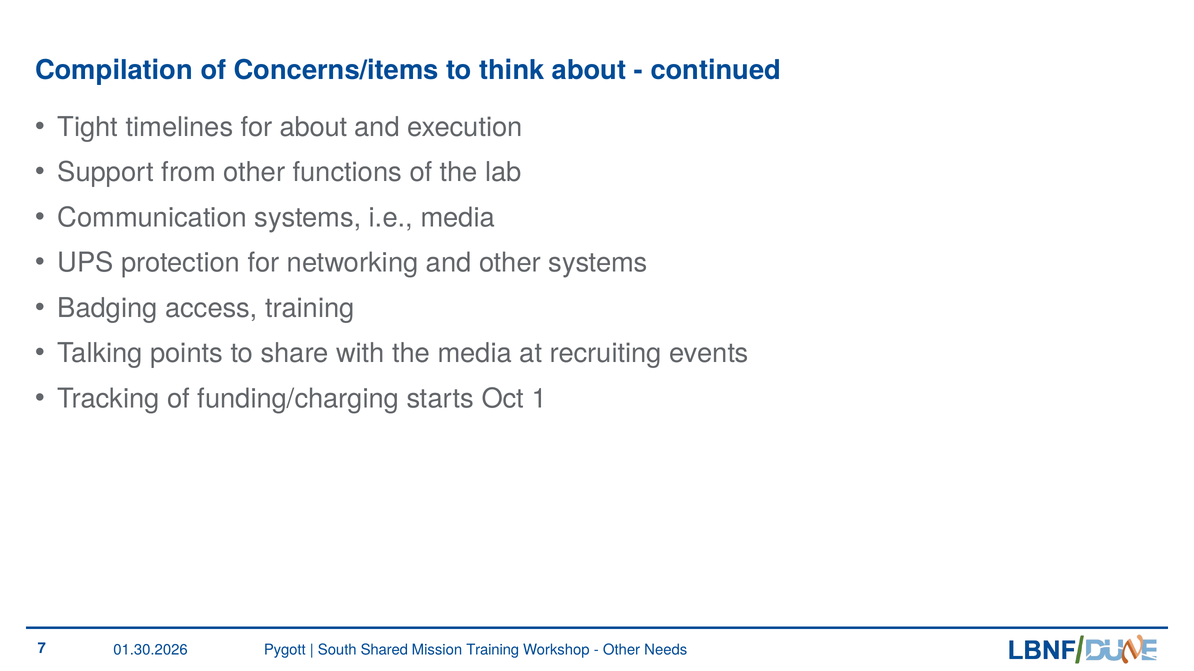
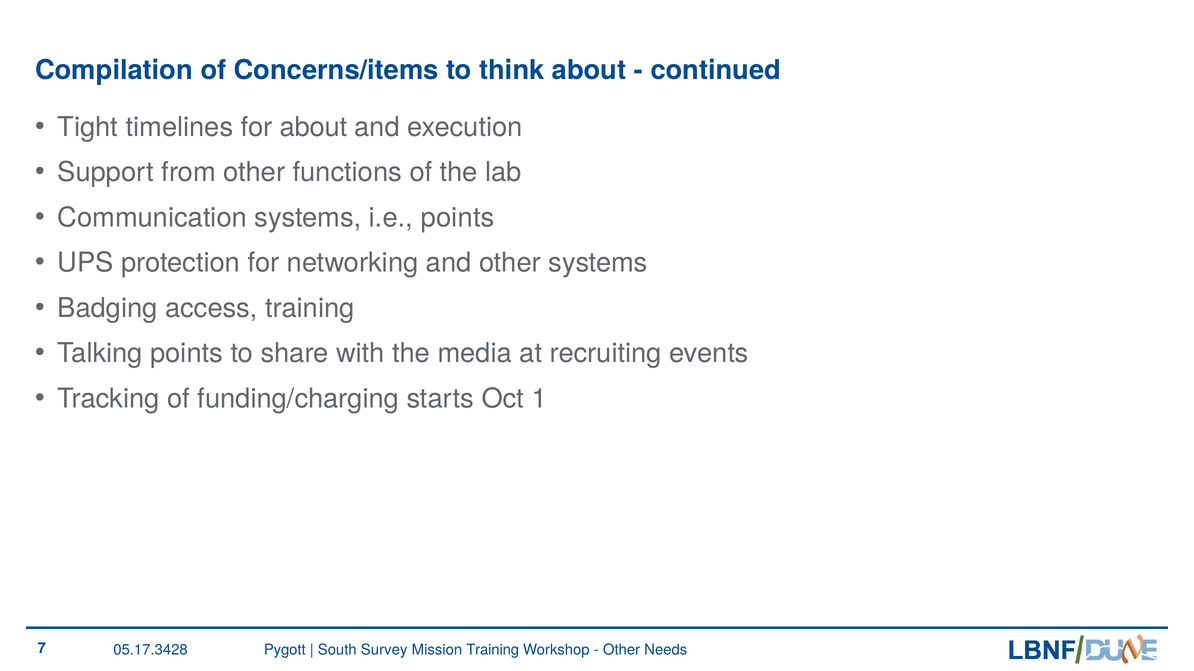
i.e media: media -> points (458, 218)
01.30.2026: 01.30.2026 -> 05.17.3428 (151, 651)
Shared: Shared -> Survey (384, 651)
